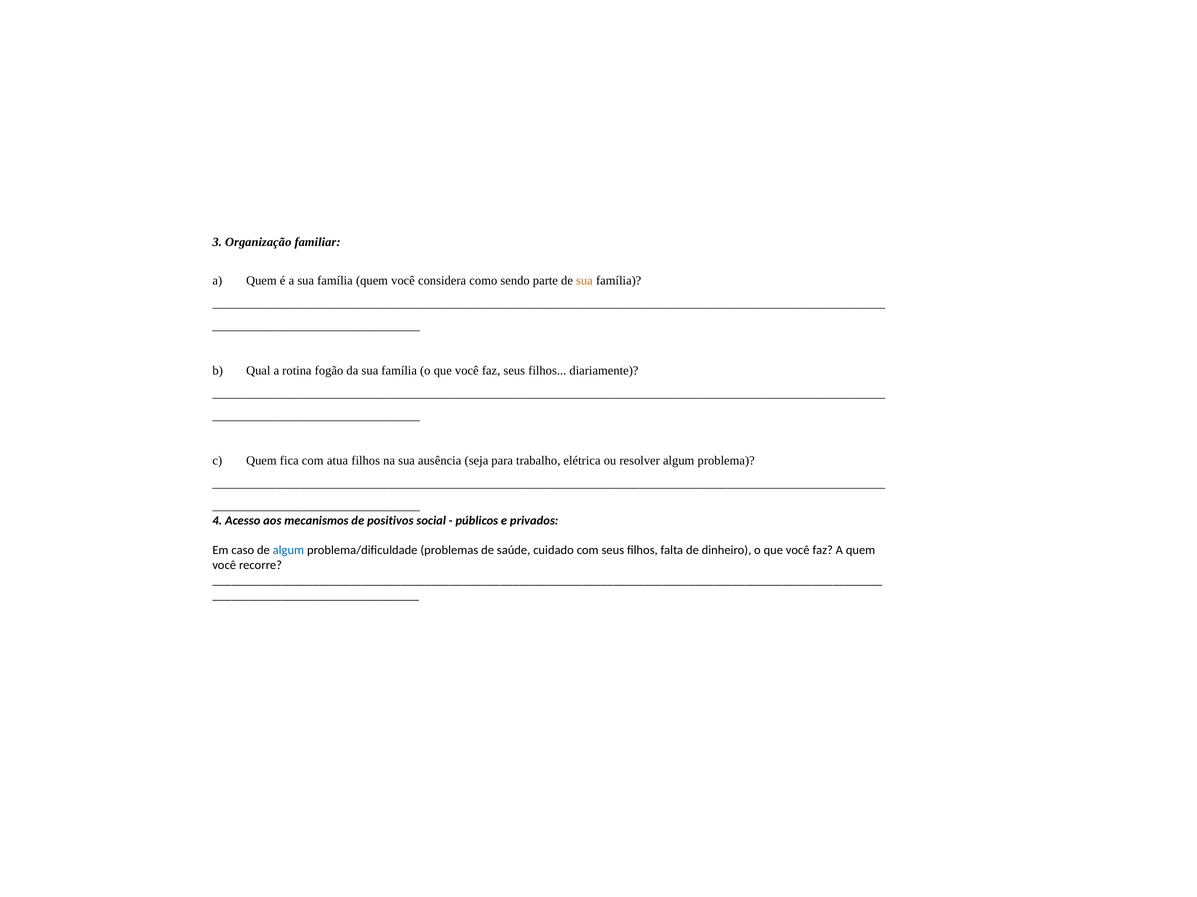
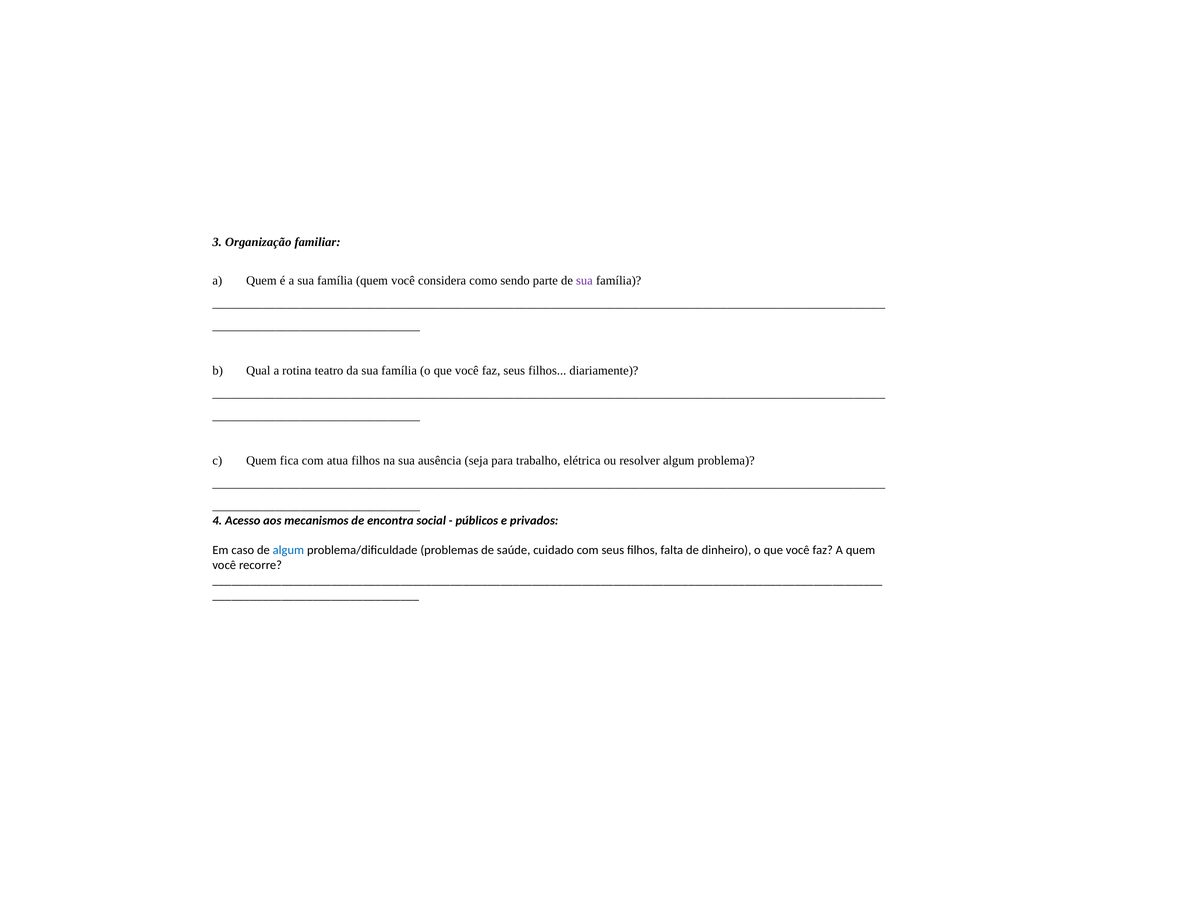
sua colour: orange -> purple (584, 281)
fogão: fogão -> teatro (329, 371)
positivos: positivos -> encontra (390, 521)
